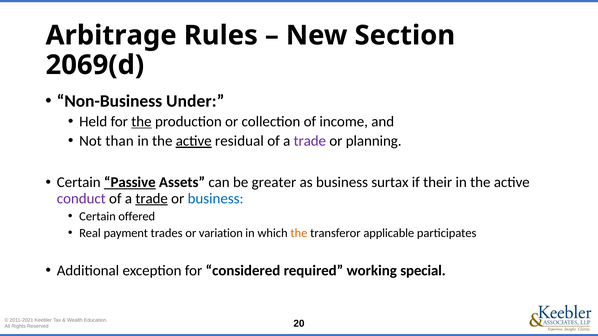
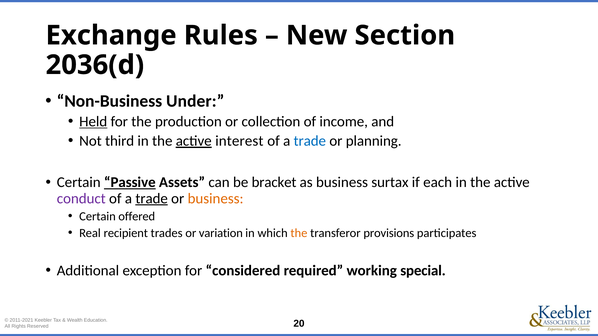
Arbitrage: Arbitrage -> Exchange (111, 35)
2069(d: 2069(d -> 2036(d (95, 65)
Held underline: none -> present (93, 122)
the underline: present -> none (141, 122)
than: than -> third (120, 141)
residual: residual -> interest (239, 141)
trade colour: purple -> blue (310, 141)
greater: greater -> bracket (274, 183)
their: their -> each (438, 183)
business colour: blue -> orange (216, 199)
payment: payment -> recipient (126, 233)
applicable: applicable -> provisions (389, 233)
